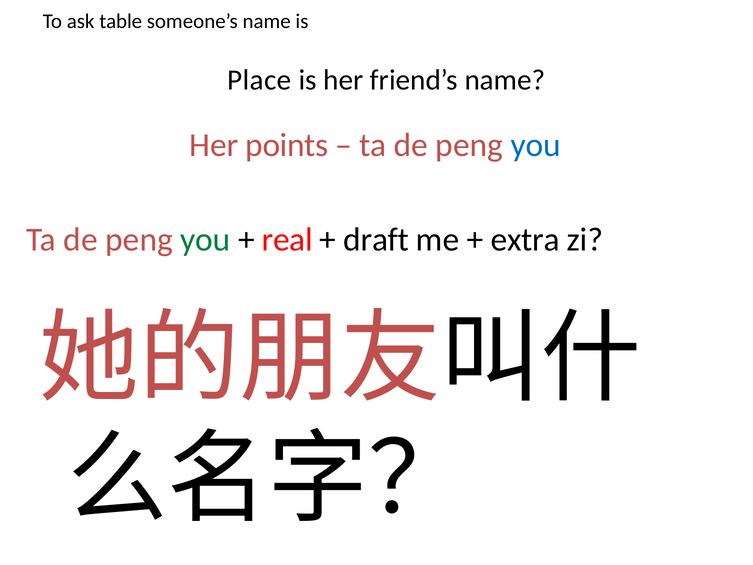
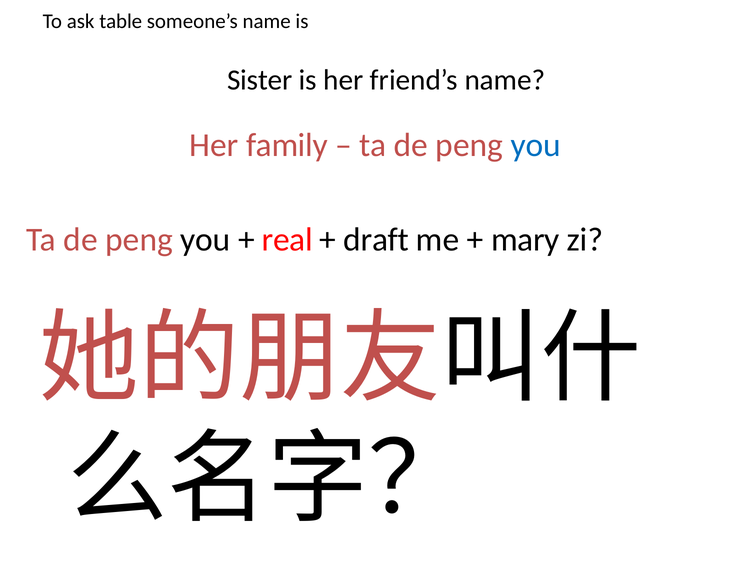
Place: Place -> Sister (260, 80)
points: points -> family (287, 145)
you colour: green -> black (205, 239)
extra: extra -> mary (525, 239)
